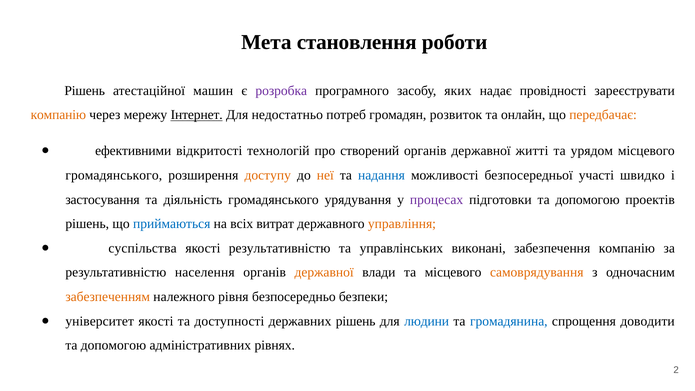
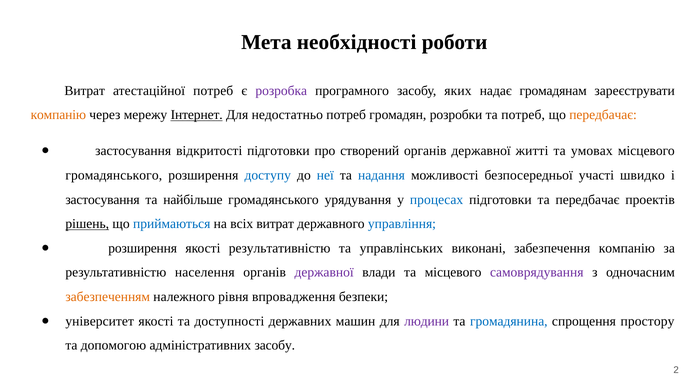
становлення: становлення -> необхідності (357, 42)
Рішень: Рішень -> Витрат (85, 91)
атестаційної машин: машин -> потреб (213, 91)
провідності: провідності -> громадянам (553, 91)
розвиток: розвиток -> розробки (456, 115)
та онлайн: онлайн -> потреб (523, 115)
ефективними: ефективними -> застосування (133, 151)
відкритості технологій: технологій -> підготовки (278, 151)
урядом: урядом -> умовах (592, 151)
доступу colour: orange -> blue (268, 175)
неї colour: orange -> blue (325, 175)
діяльність: діяльність -> найбільше (193, 200)
процесах colour: purple -> blue (437, 200)
підготовки та допомогою: допомогою -> передбачає (588, 200)
рішень underline: none -> present (87, 224)
управління colour: orange -> blue (402, 224)
суспільства: суспільства -> розширення (143, 248)
державної colour: orange -> purple (324, 273)
самоврядування colour: orange -> purple (537, 273)
безпосередньо: безпосередньо -> впровадження (294, 297)
державних рішень: рішень -> машин (356, 321)
людини colour: blue -> purple (427, 321)
доводити: доводити -> простору (648, 321)
адміністративних рівнях: рівнях -> засобу (275, 345)
